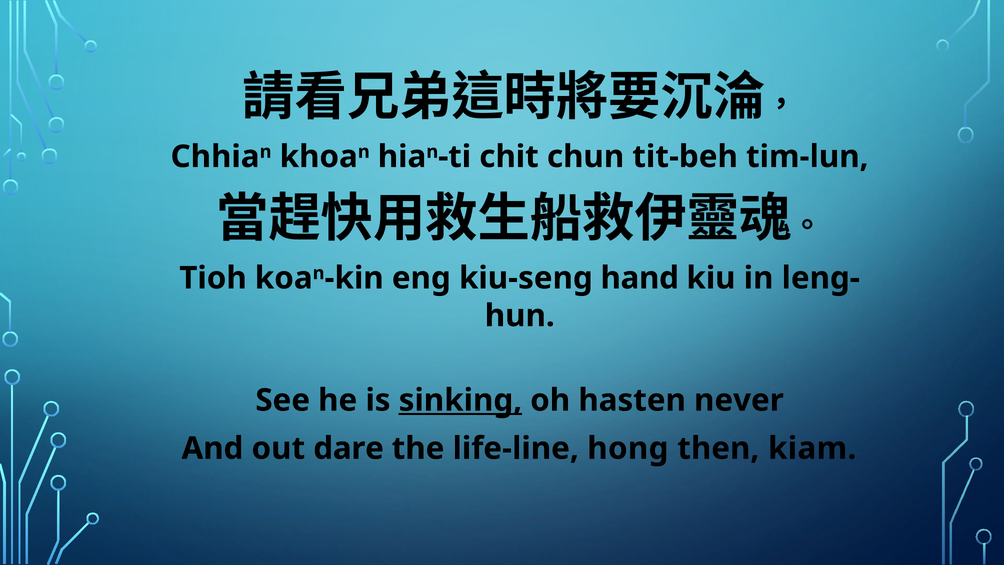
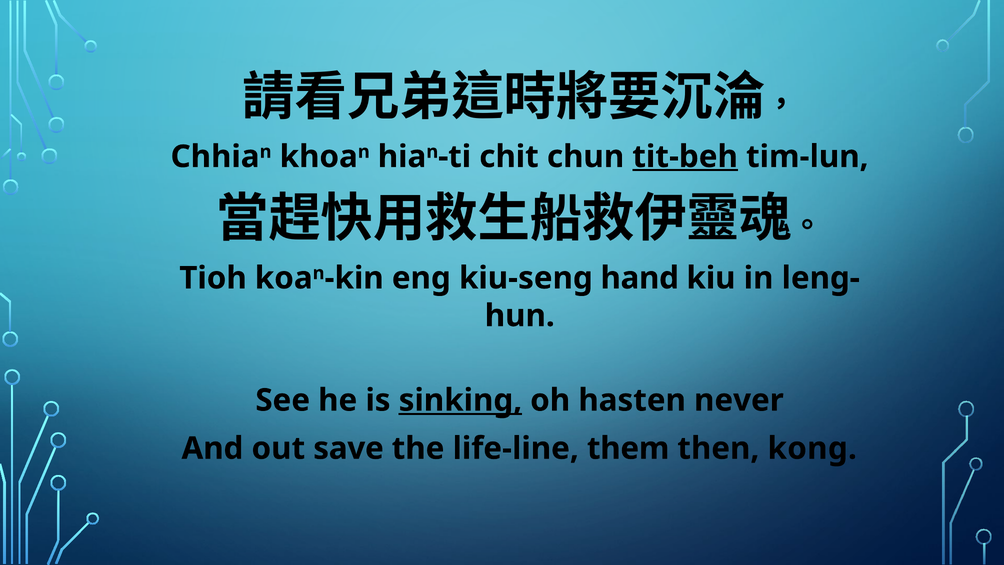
tit-beh underline: none -> present (685, 157)
dare: dare -> save (349, 448)
hong: hong -> them (628, 448)
kiam: kiam -> kong (812, 448)
